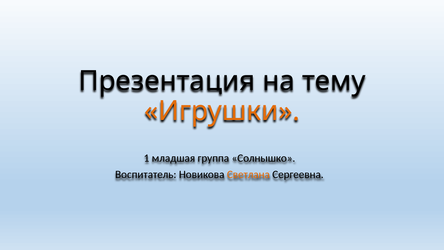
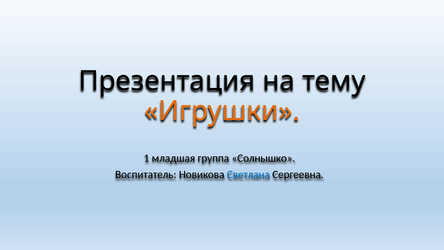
Светлана colour: orange -> blue (248, 174)
